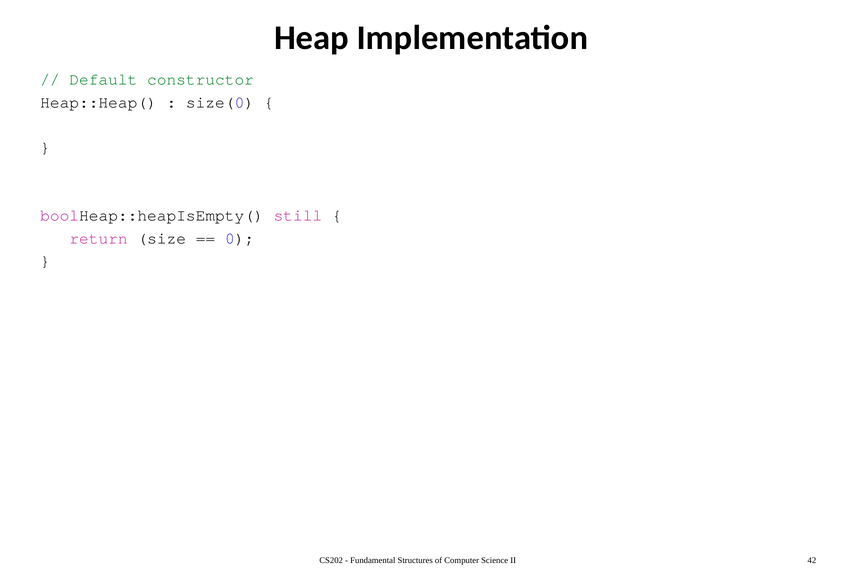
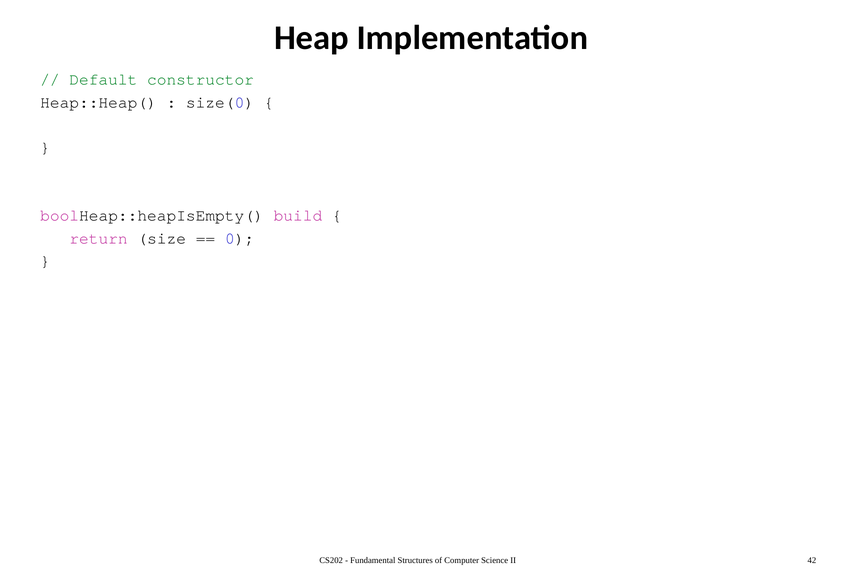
still: still -> build (298, 216)
